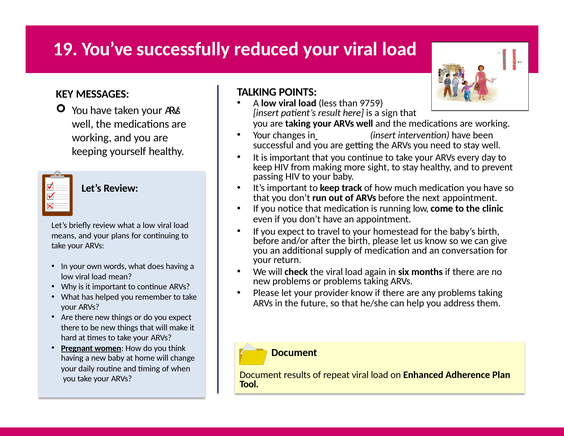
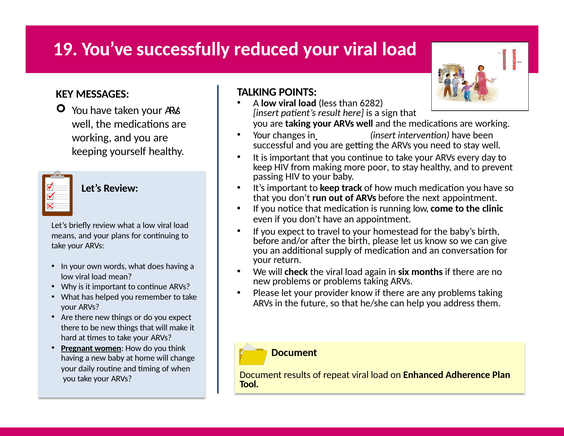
9759: 9759 -> 6282 (371, 103)
sight: sight -> poor (378, 167)
